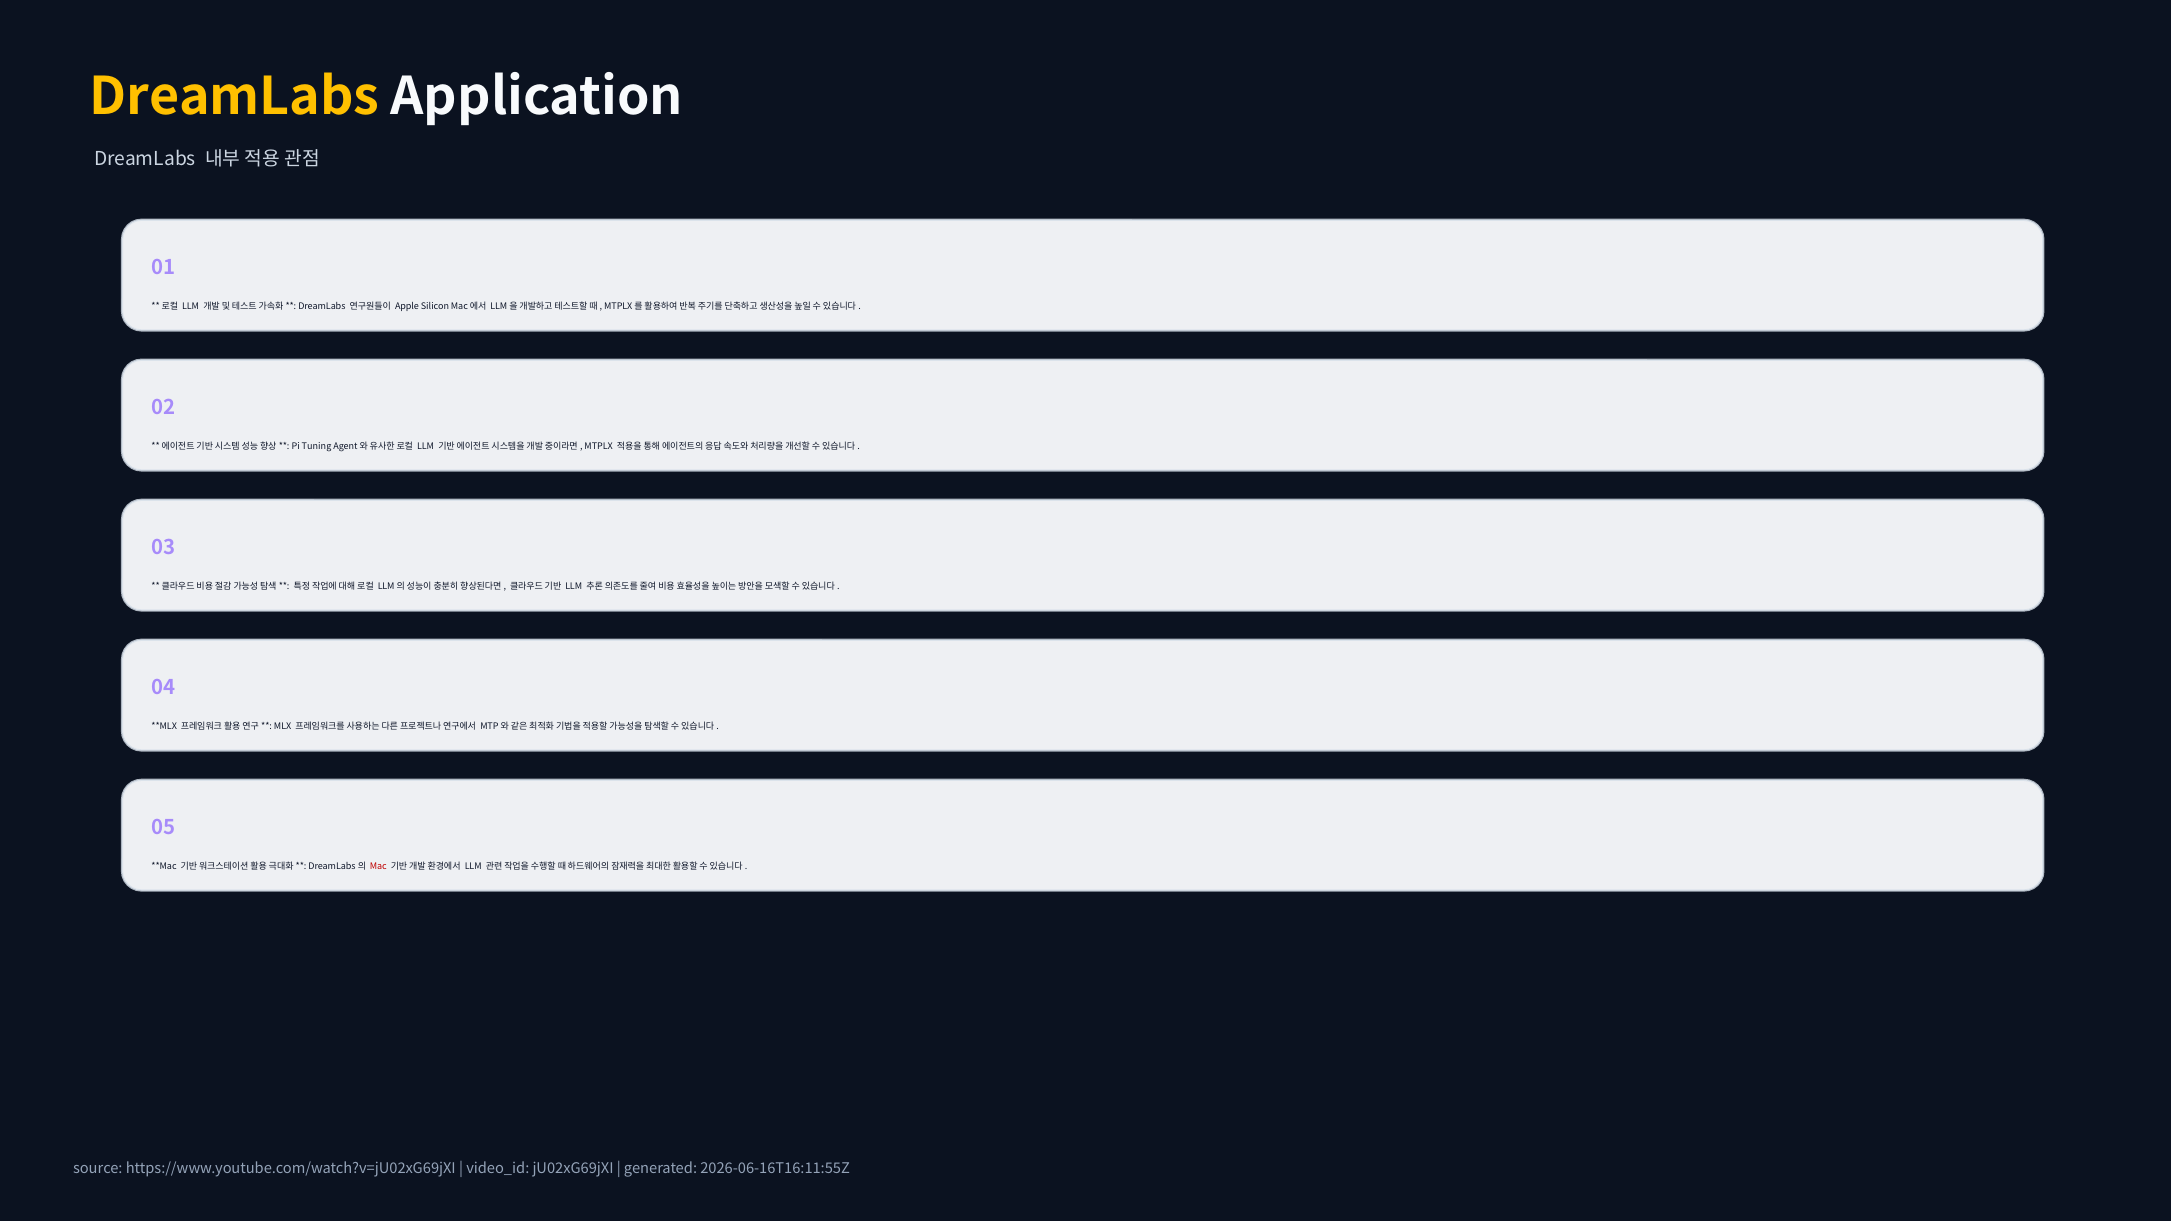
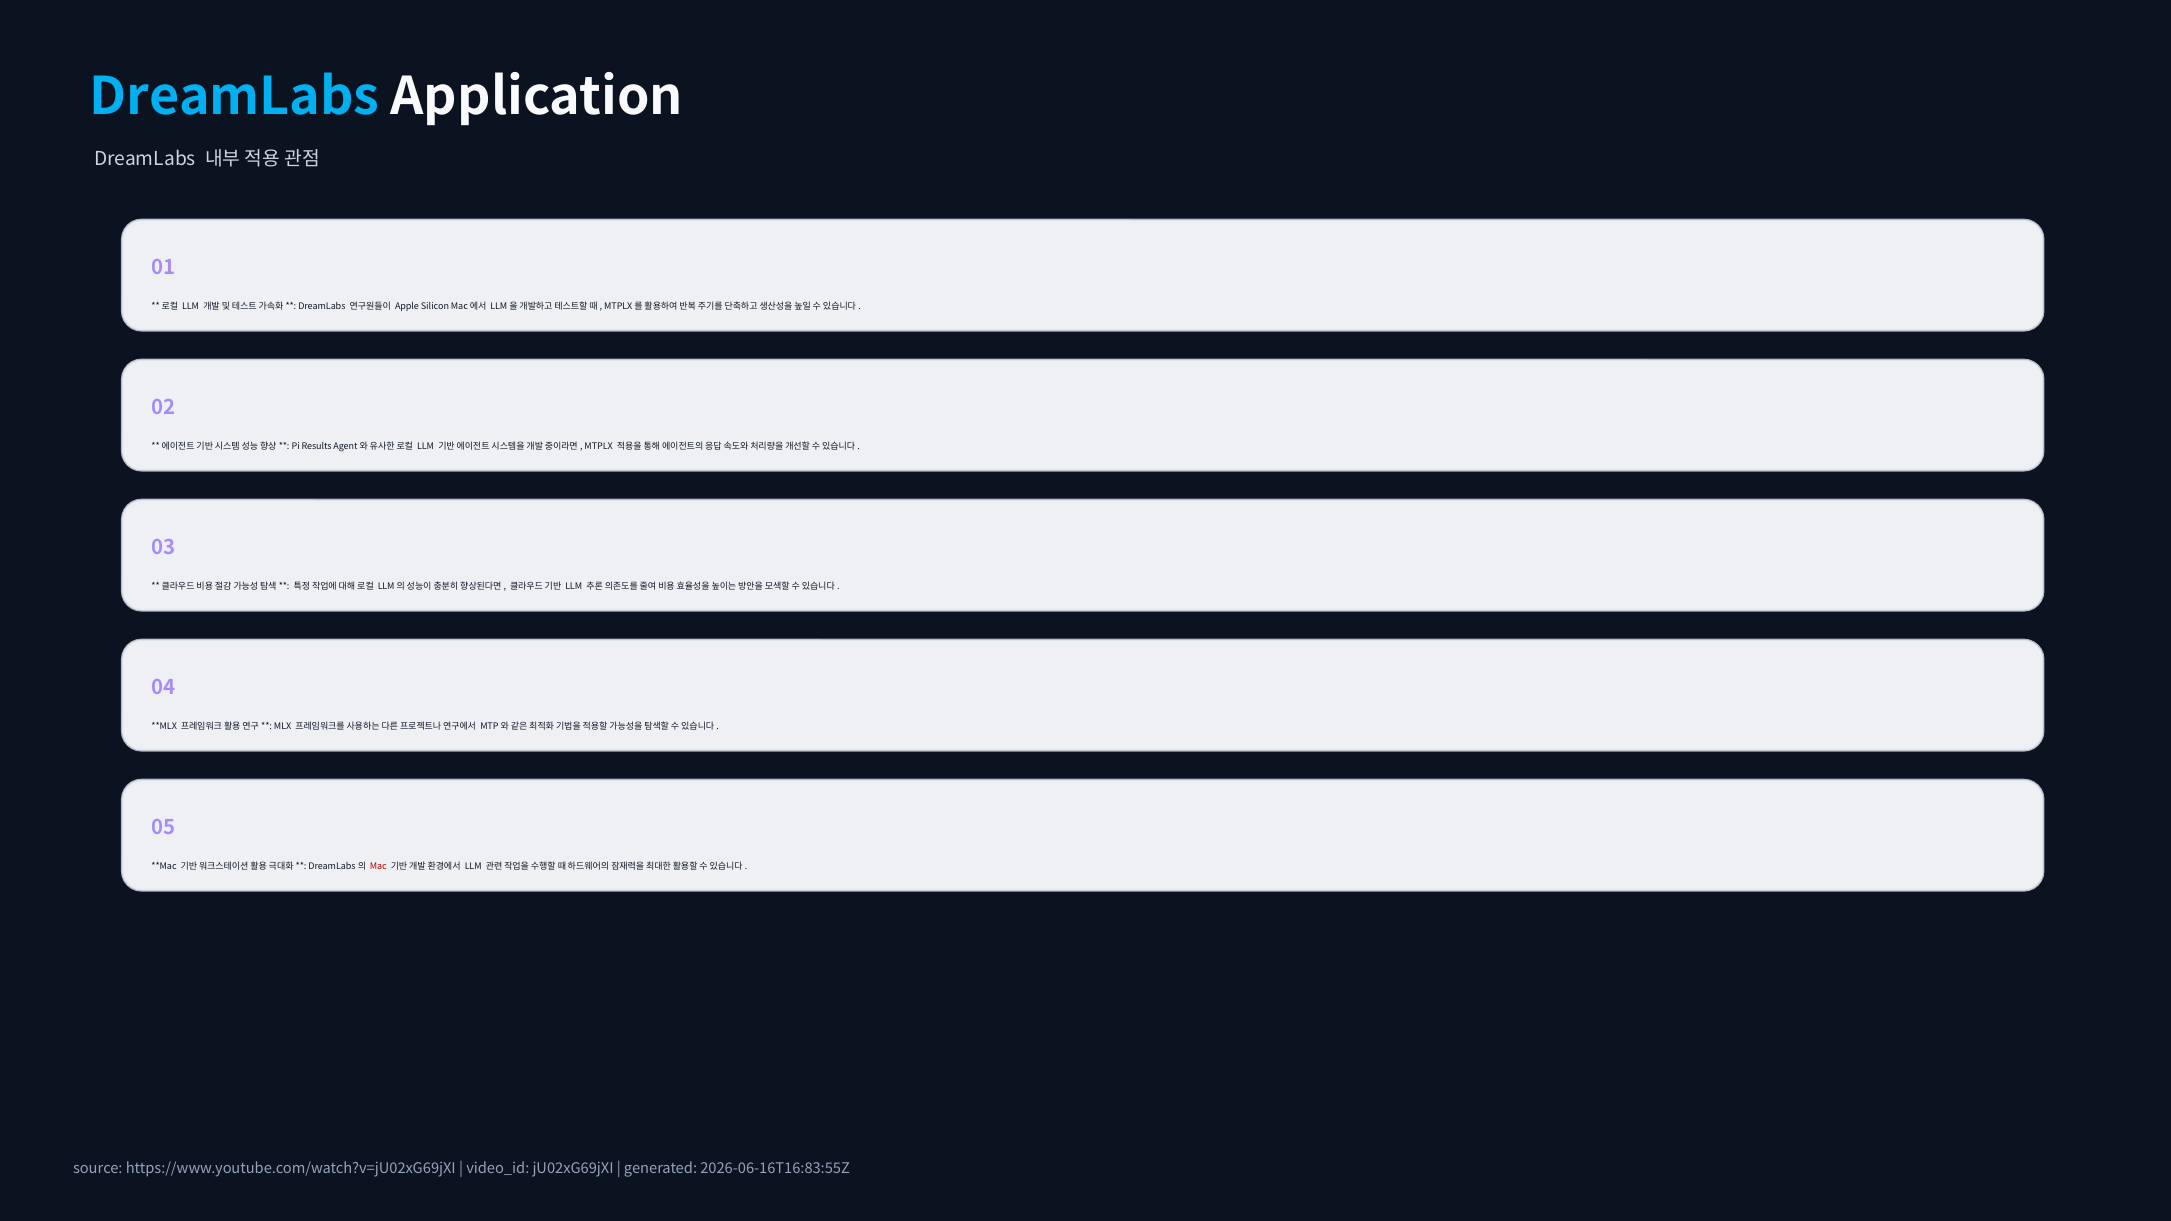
DreamLabs colour: yellow -> light blue (234, 97)
Tuning: Tuning -> Results (317, 447)
2026-06-16T16:11:55Z: 2026-06-16T16:11:55Z -> 2026-06-16T16:83:55Z (775, 1169)
